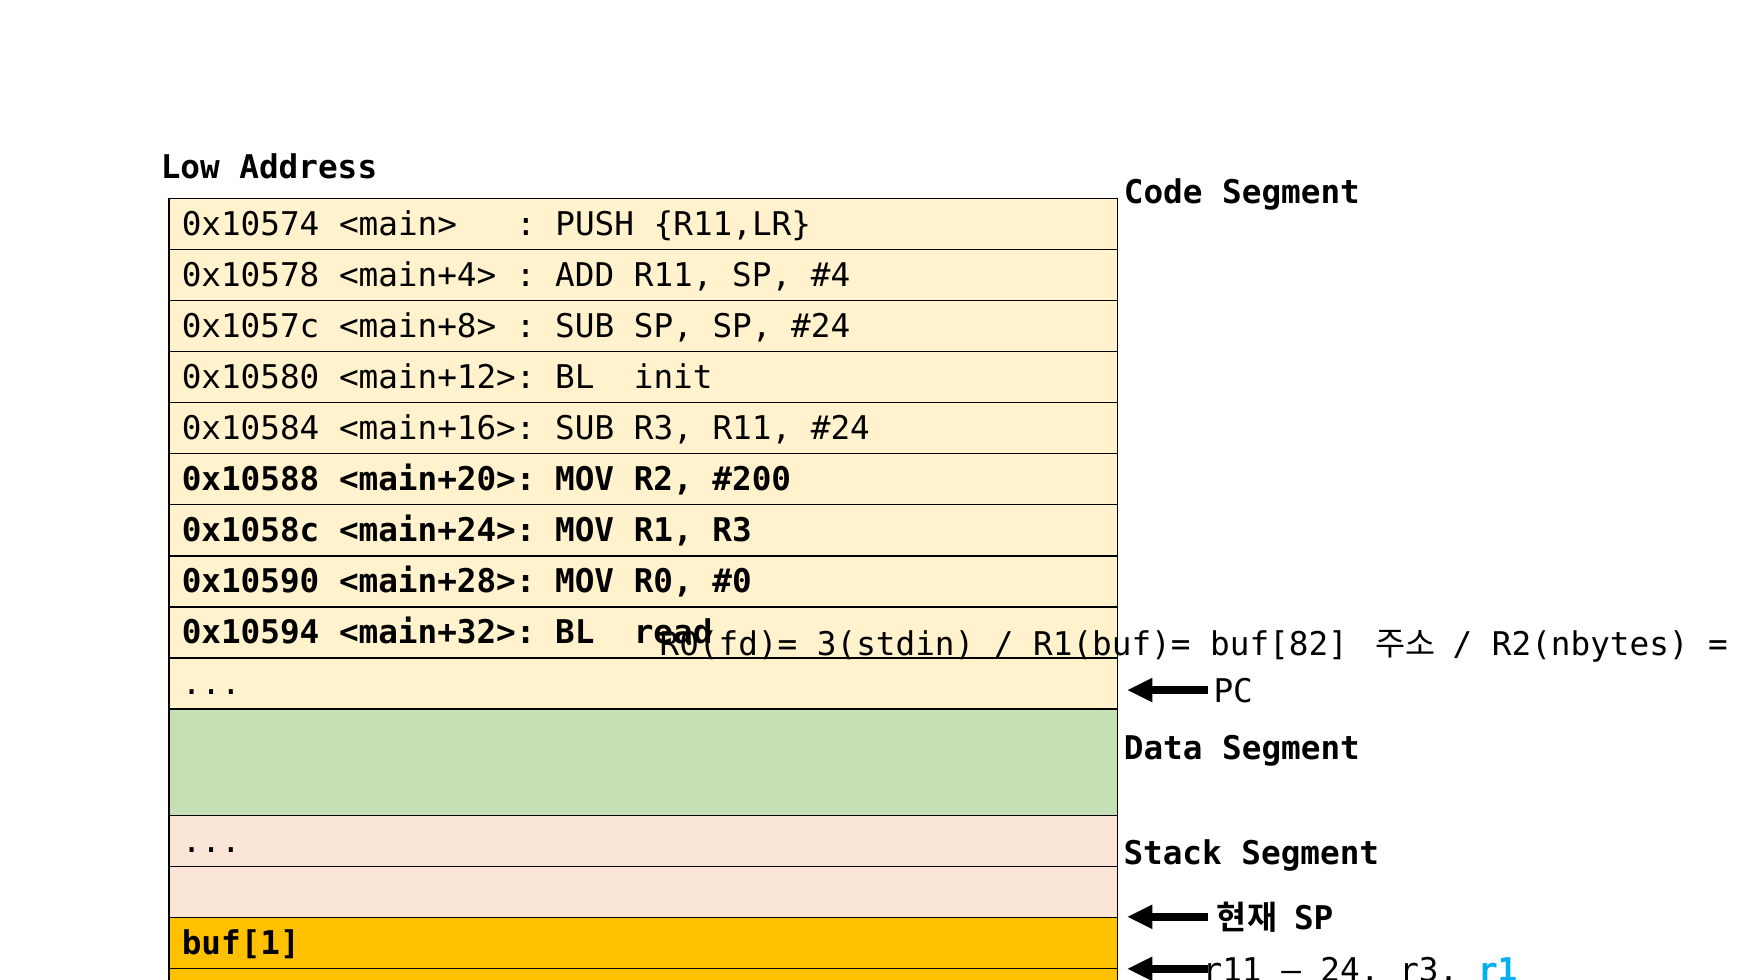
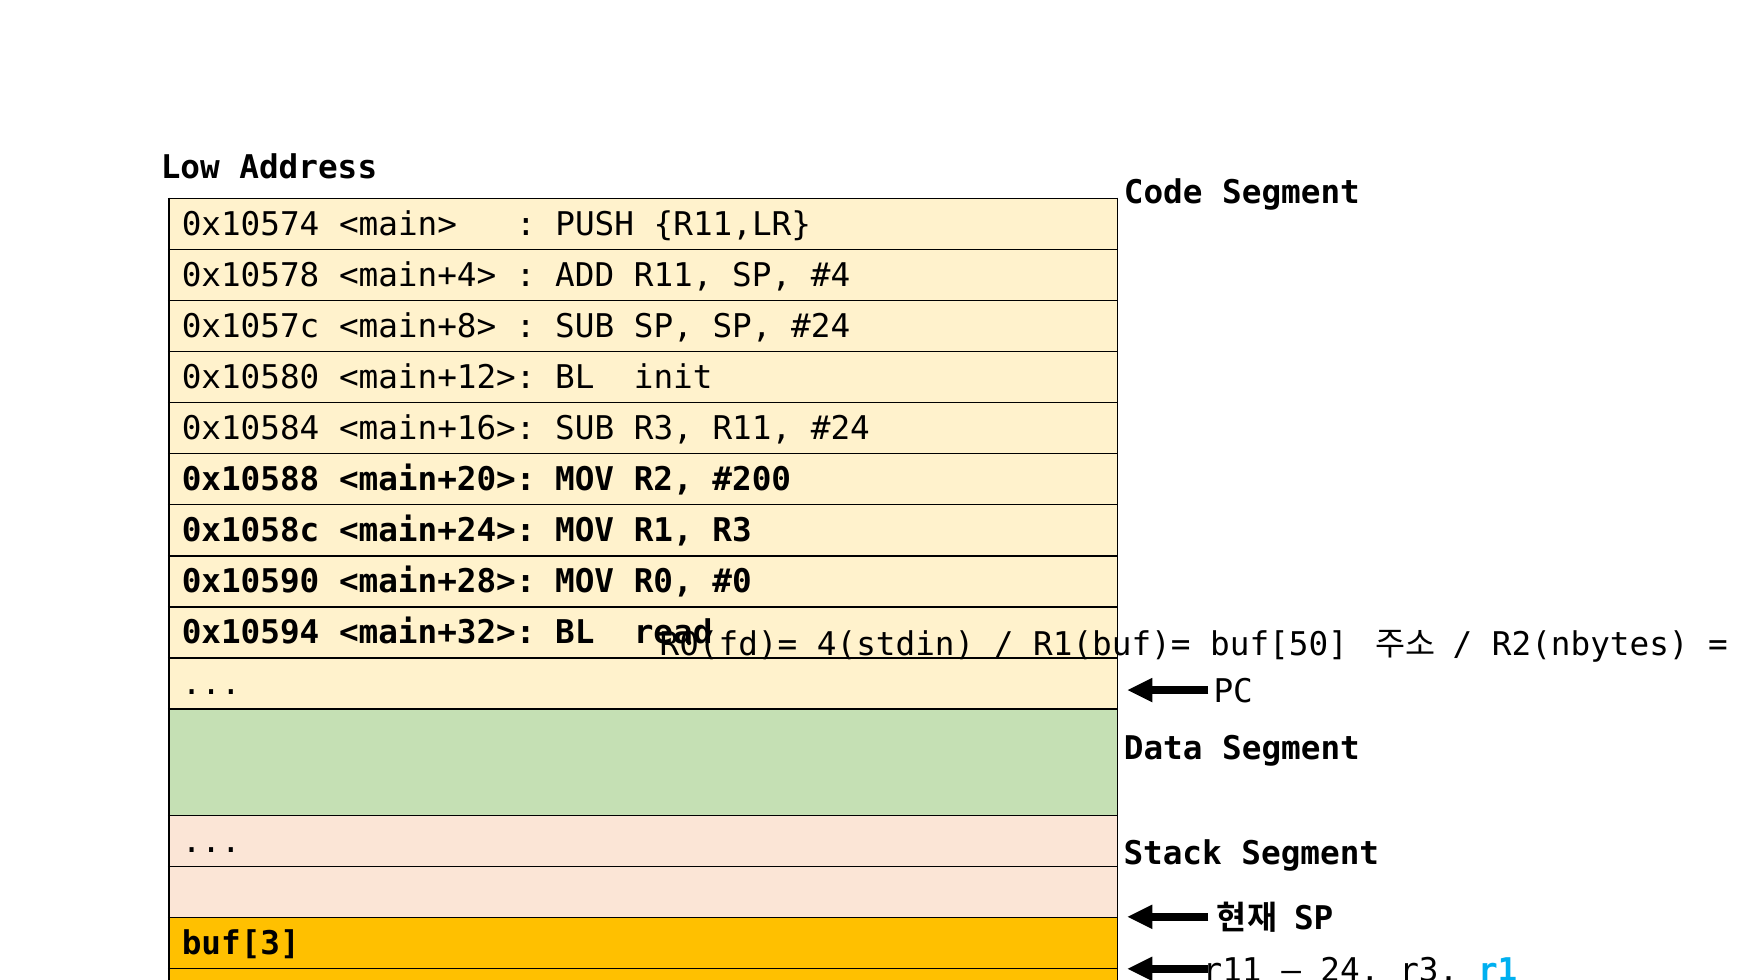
3(stdin: 3(stdin -> 4(stdin (896, 645)
buf[82: buf[82 -> buf[50 (1279, 645)
buf[1: buf[1 -> buf[3 (241, 944)
